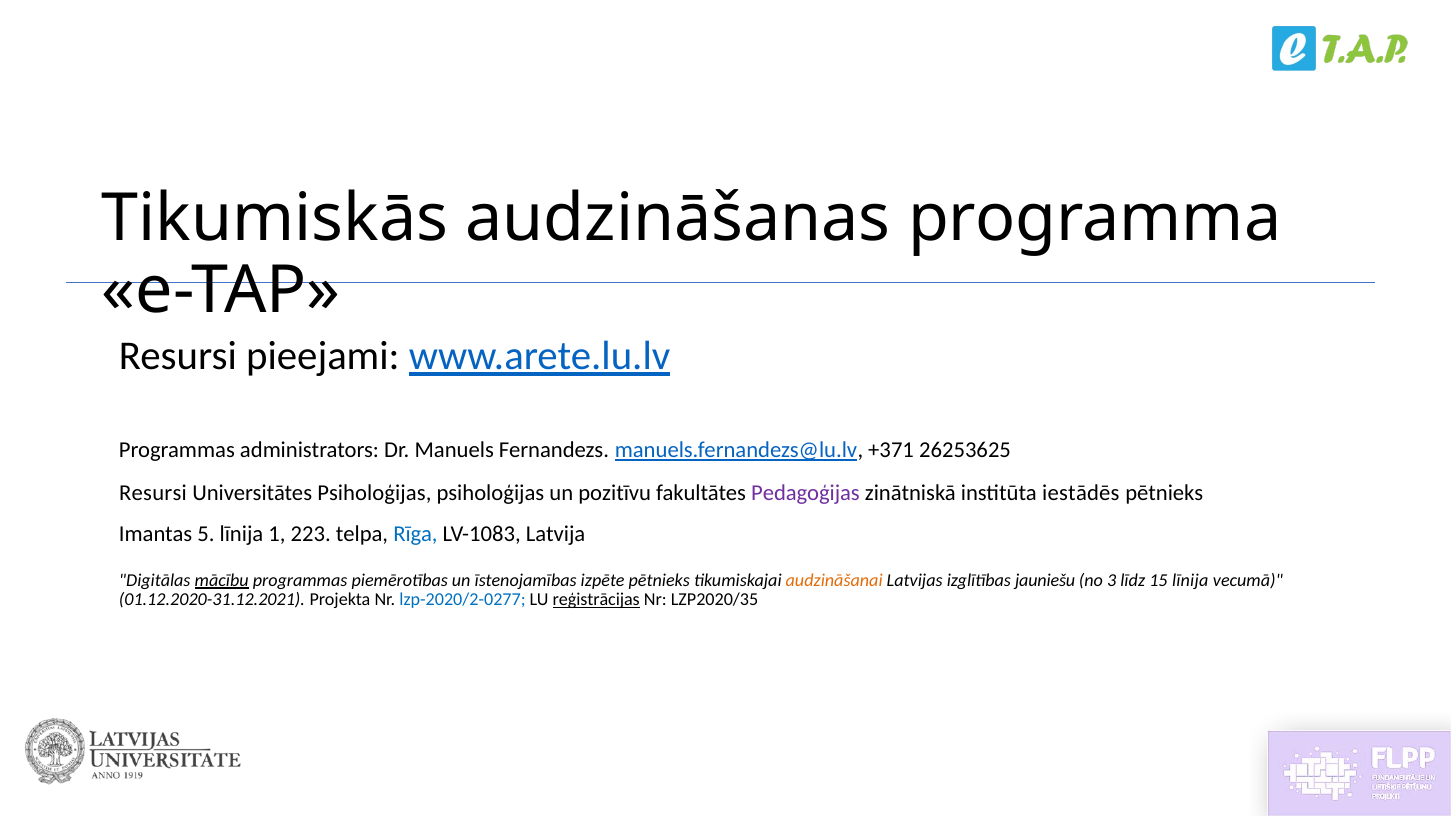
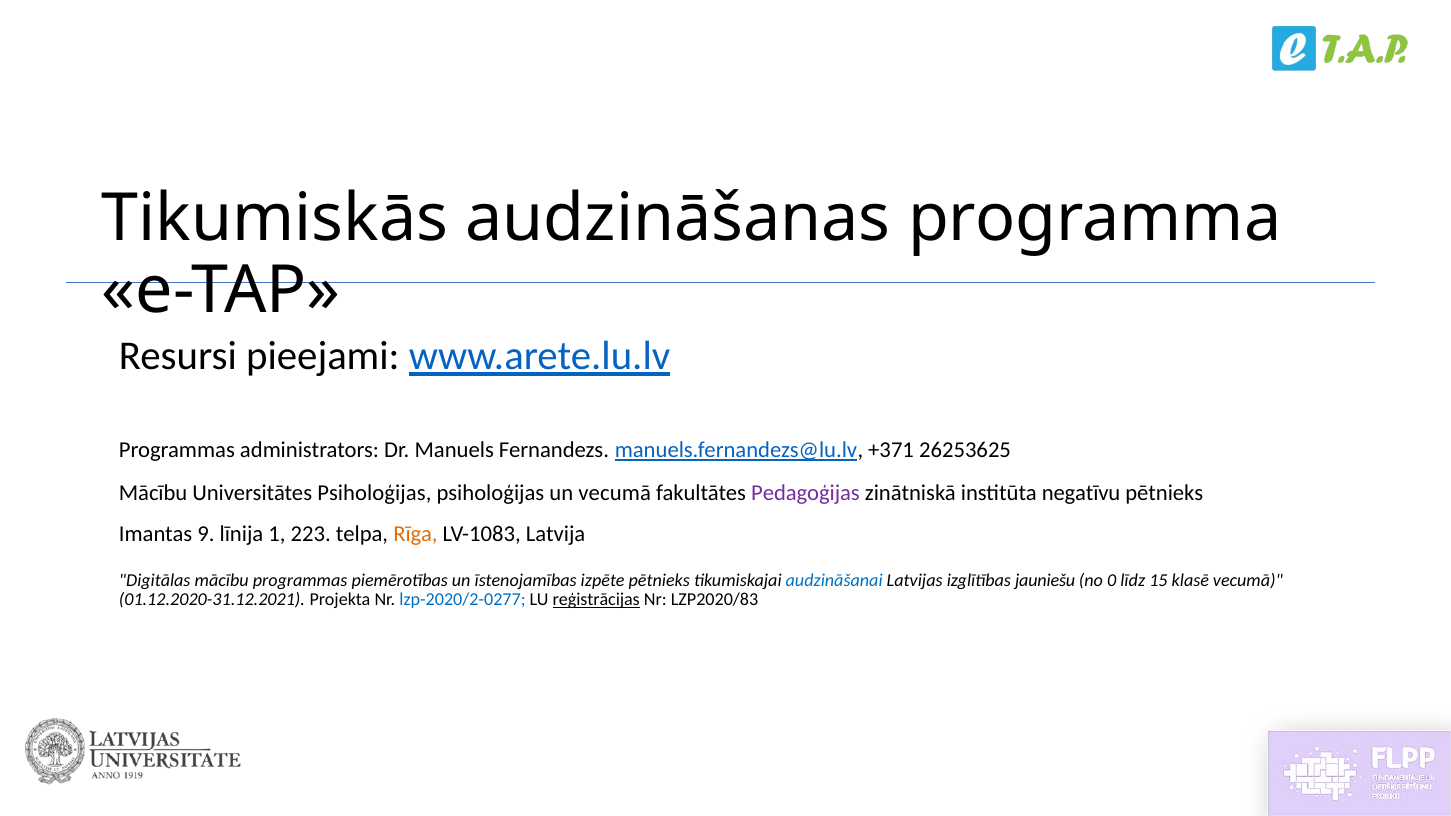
Resursi: Resursi -> Mācību (153, 493)
un pozitīvu: pozitīvu -> vecumā (615, 493)
iestādēs: iestādēs -> negatīvu (1081, 493)
5: 5 -> 9 (206, 534)
Rīga colour: blue -> orange (415, 534)
mācību underline: present -> none (222, 580)
audzināšanai colour: orange -> blue (834, 580)
3: 3 -> 0 (1112, 580)
15 līnija: līnija -> klasē (1190, 580)
LZP2020/35: LZP2020/35 -> LZP2020/83 (715, 600)
